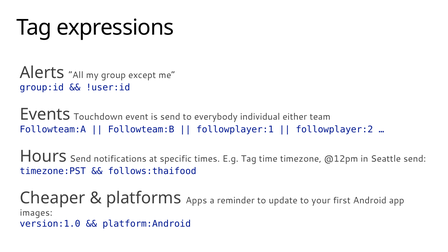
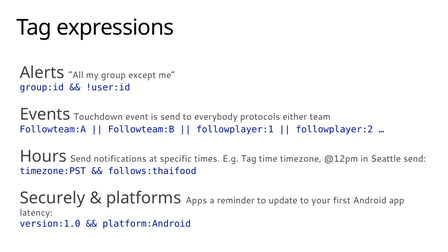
individual: individual -> protocols (260, 117)
Cheaper: Cheaper -> Securely (53, 198)
images: images -> latency (36, 213)
